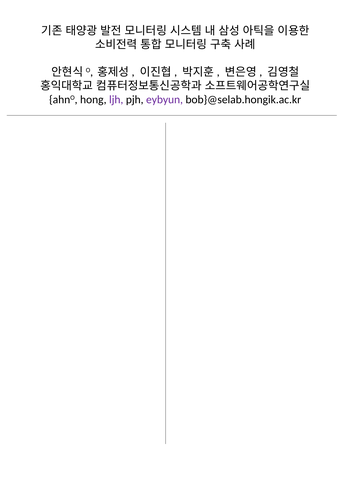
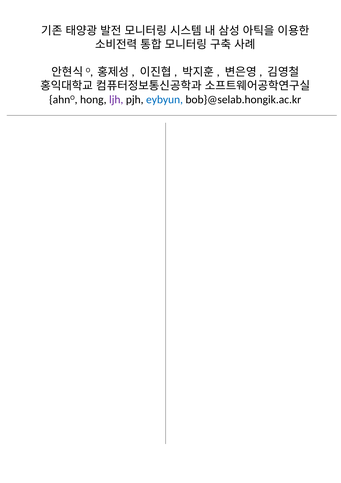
eybyun colour: purple -> blue (165, 99)
